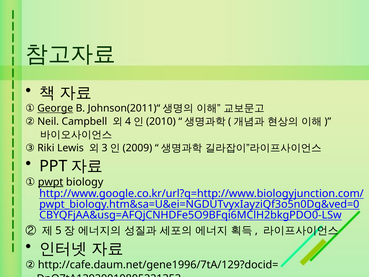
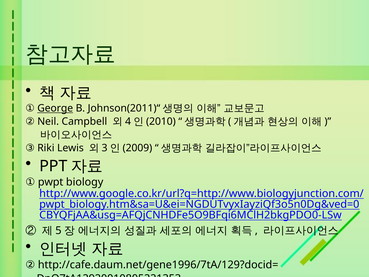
pwpt underline: present -> none (51, 182)
